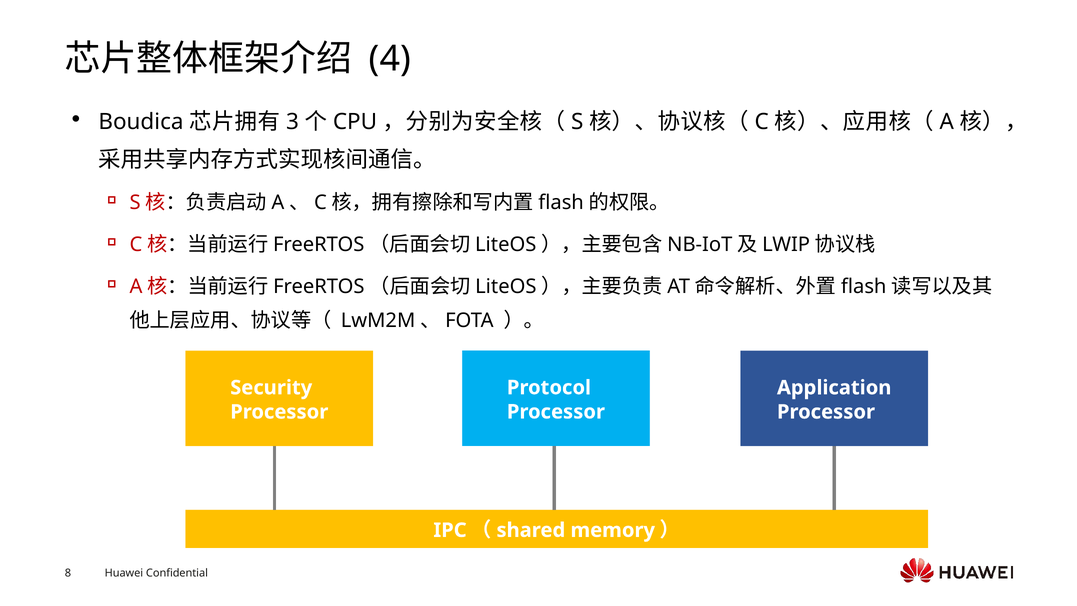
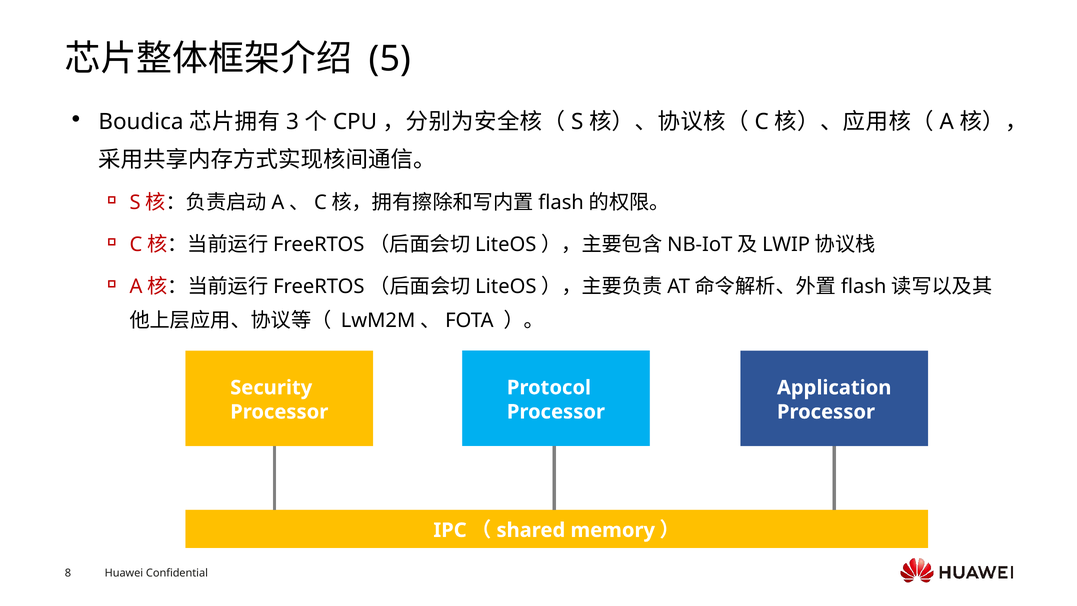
4: 4 -> 5 (390, 59)
